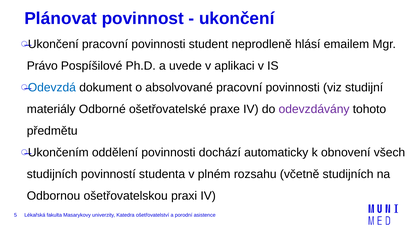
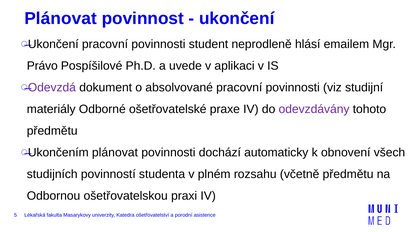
Odevzdá colour: blue -> purple (52, 88)
Ukončením oddělení: oddělení -> plánovat (115, 153)
včetně studijních: studijních -> předmětu (348, 174)
